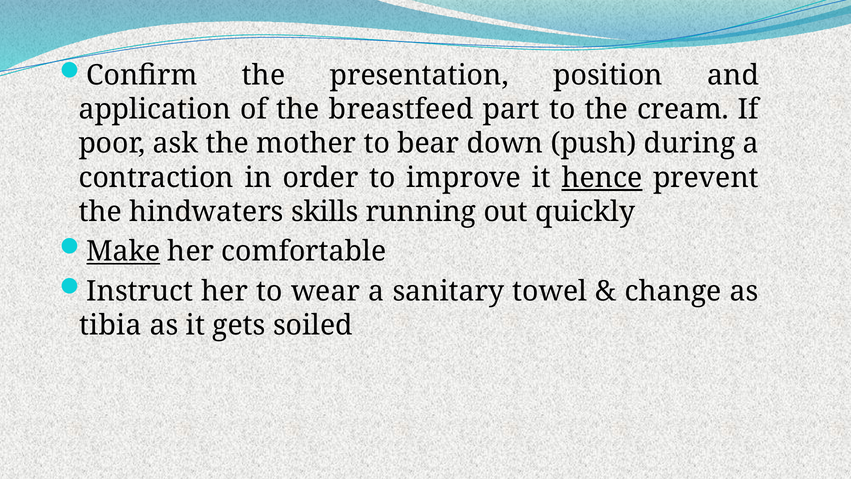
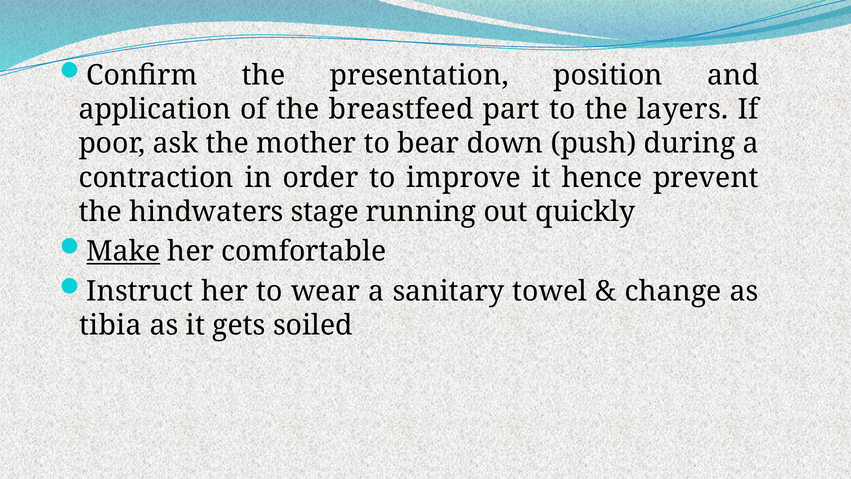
cream: cream -> layers (683, 109)
hence underline: present -> none (602, 178)
skills: skills -> stage (325, 212)
